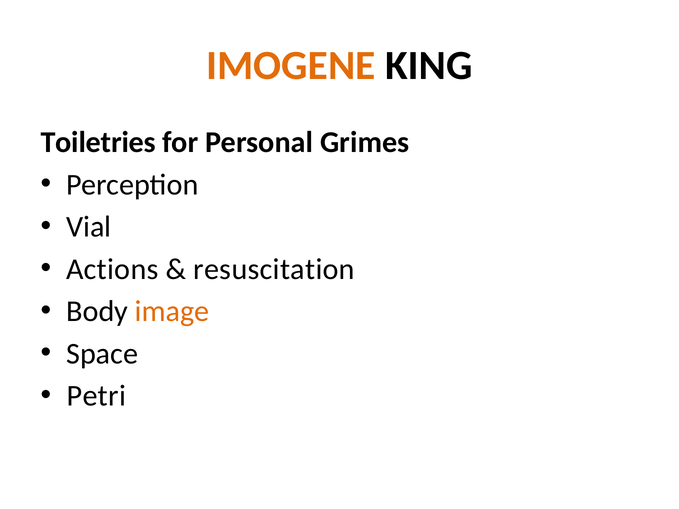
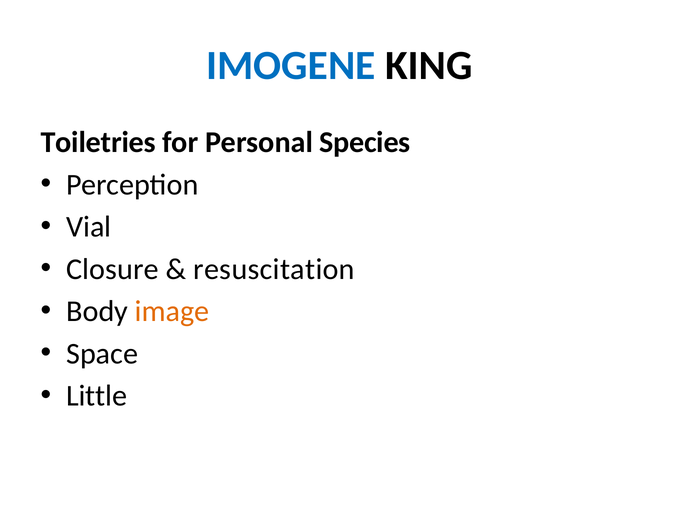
IMOGENE colour: orange -> blue (291, 66)
Grimes: Grimes -> Species (365, 142)
Actions: Actions -> Closure (112, 269)
Petri: Petri -> Little (97, 396)
